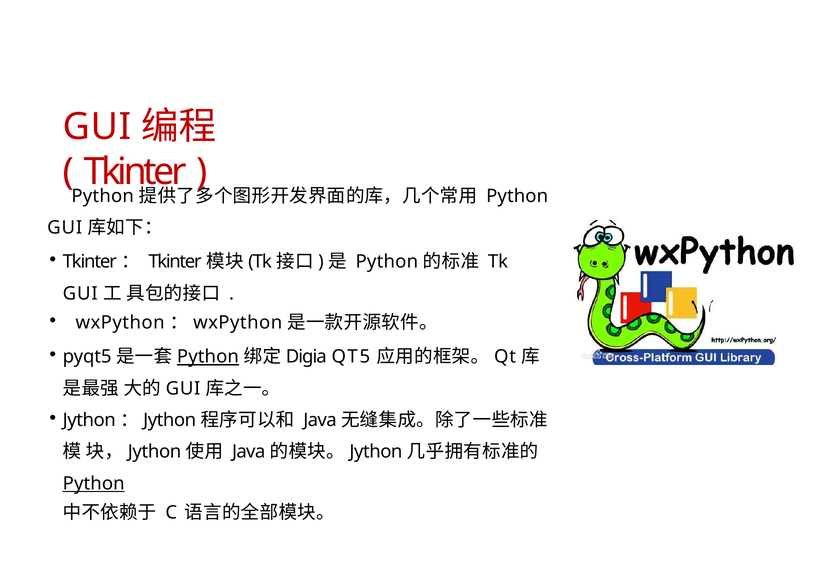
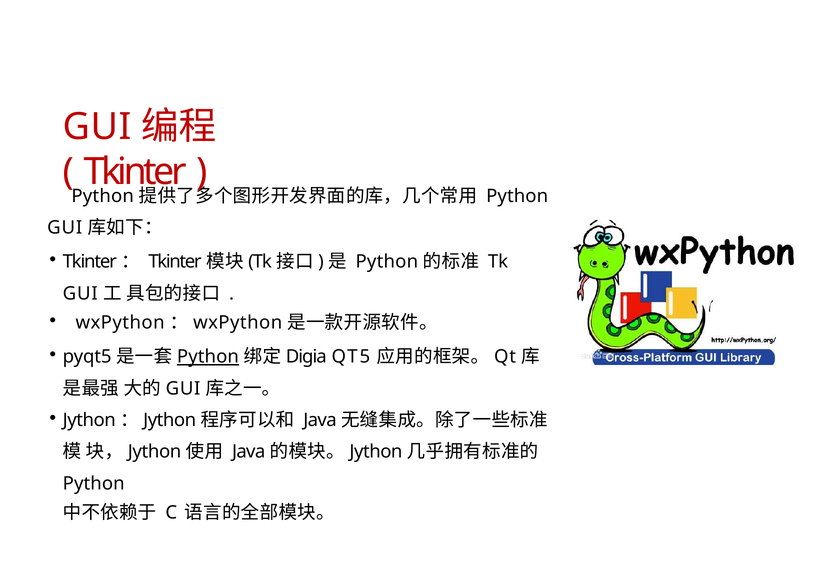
Python underline: present -> none (94, 484)
